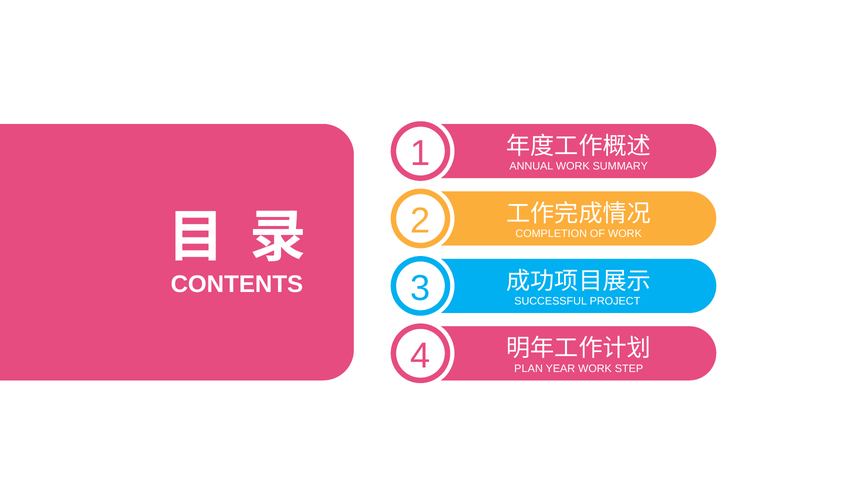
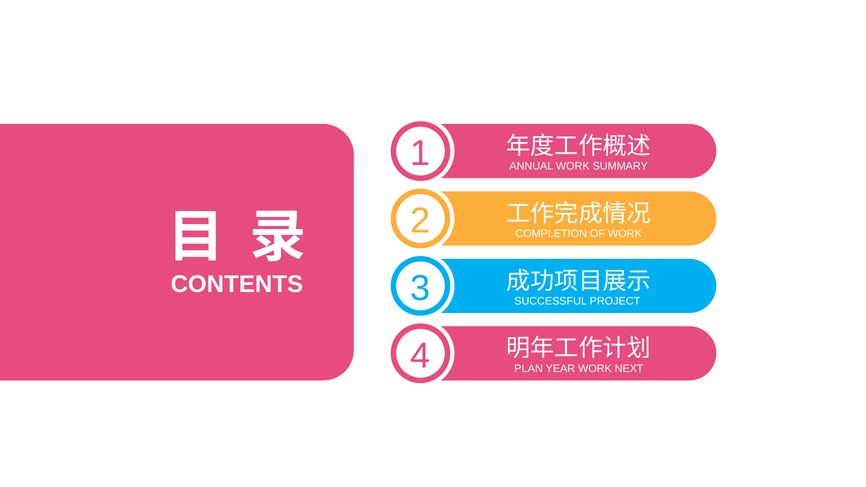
STEP: STEP -> NEXT (629, 369)
